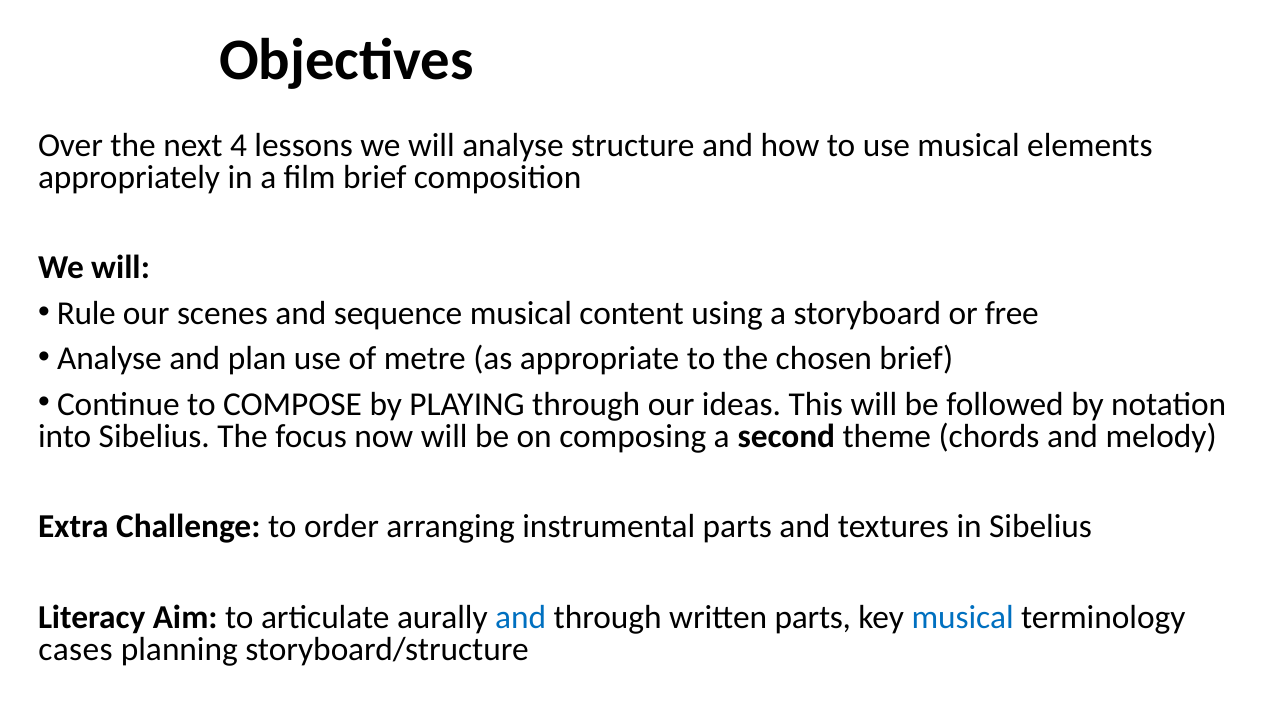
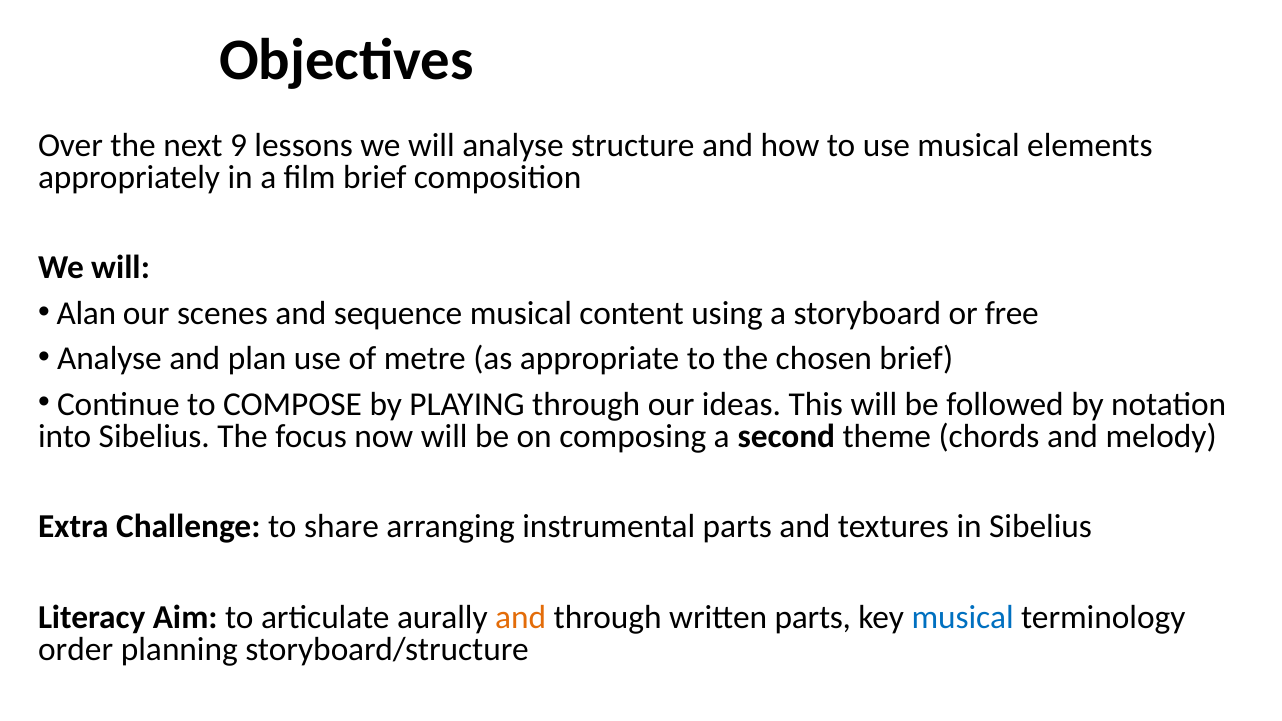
4: 4 -> 9 (239, 145)
Rule: Rule -> Alan (86, 313)
order: order -> share (341, 527)
and colour: blue -> orange (521, 618)
cases: cases -> order (76, 650)
